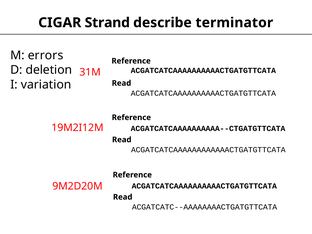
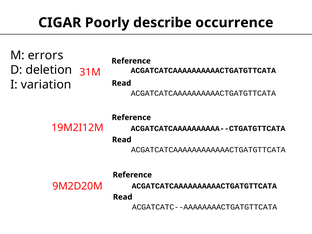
Strand: Strand -> Poorly (107, 23)
terminator: terminator -> occurrence (234, 23)
